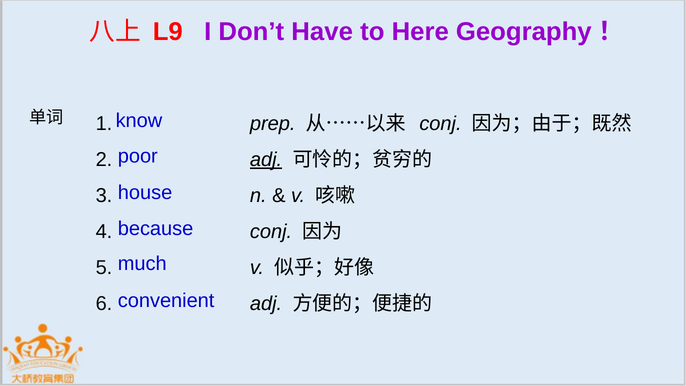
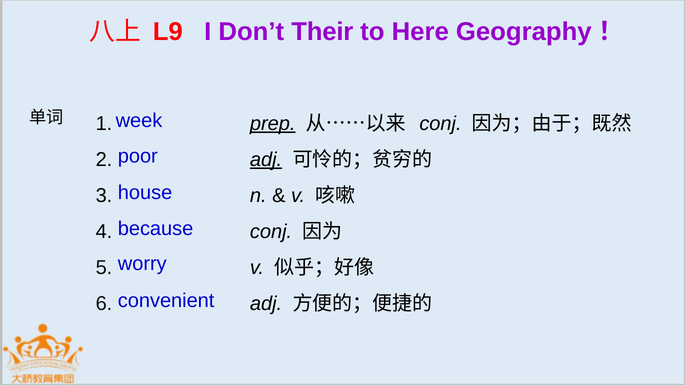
Have: Have -> Their (322, 32)
know: know -> week (139, 121)
prep underline: none -> present (273, 124)
much: much -> worry (142, 264)
